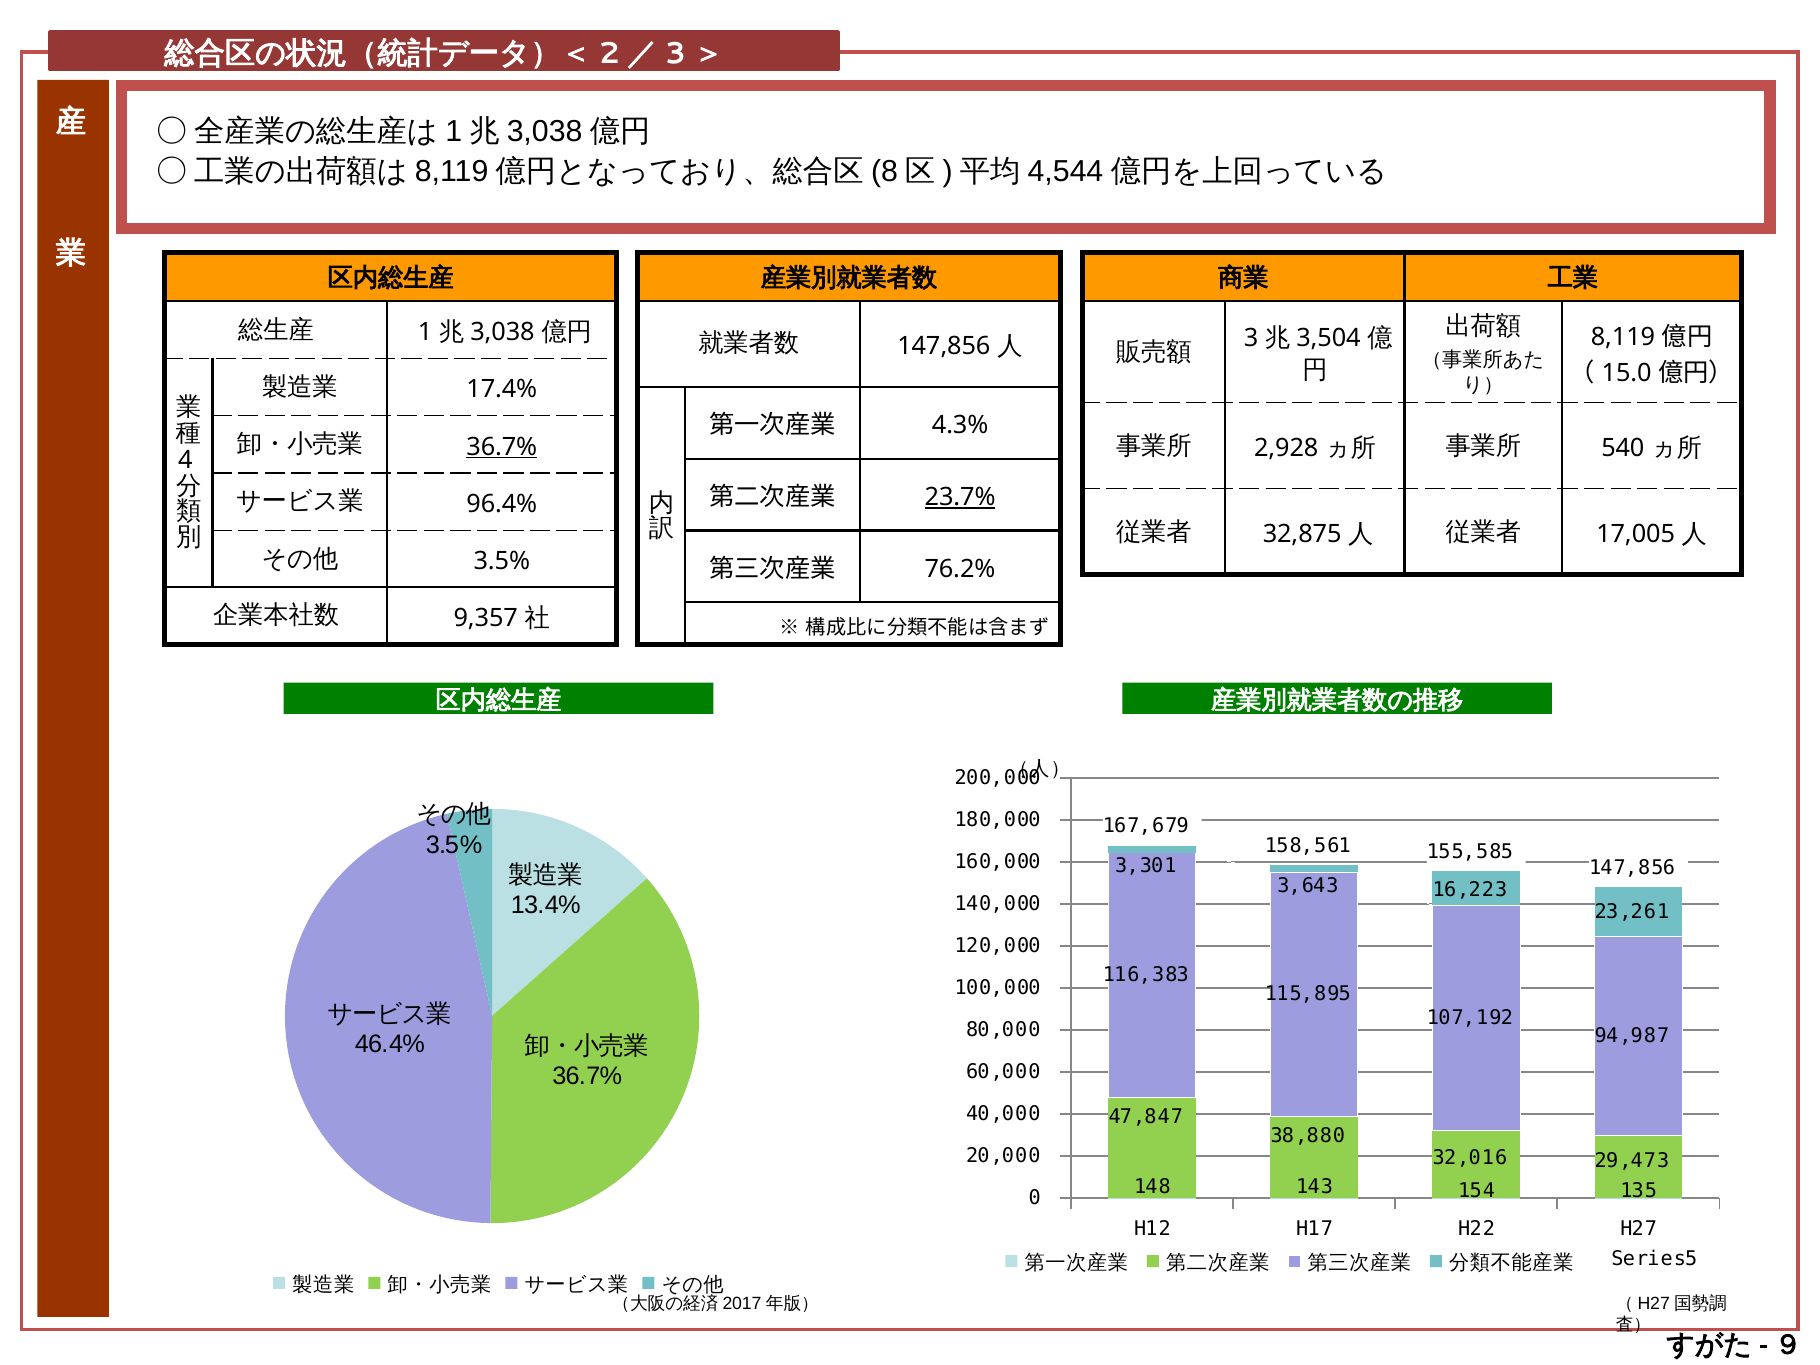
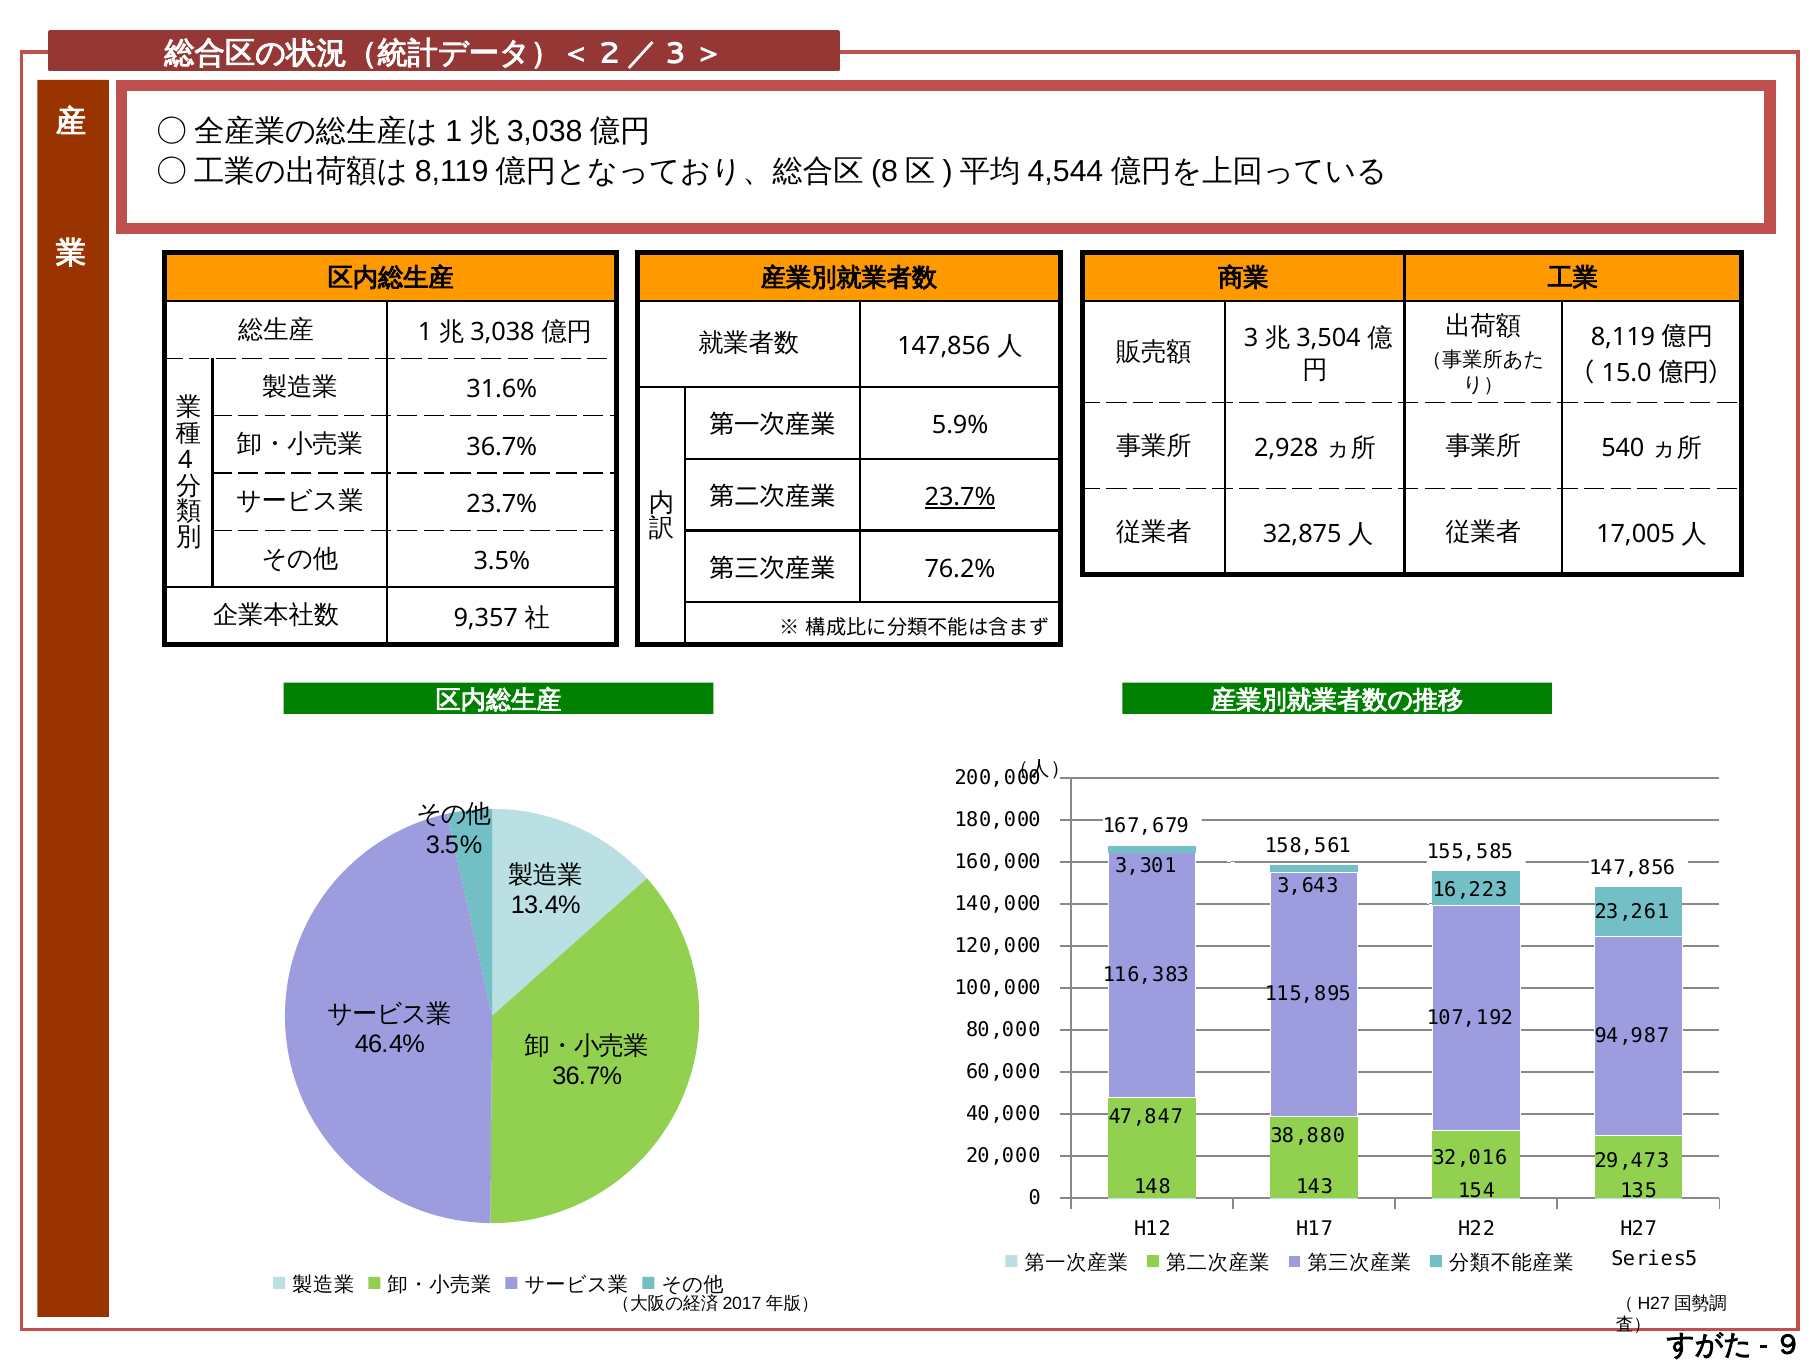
17.4%: 17.4% -> 31.6% (502, 390)
4.3%: 4.3% -> 5.9% (960, 426)
36.7% underline: present -> none (502, 447)
96.4%: 96.4% -> 23.7% (502, 504)
